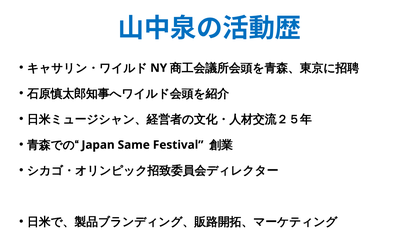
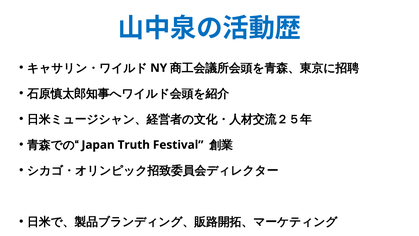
Same: Same -> Truth (134, 145)
